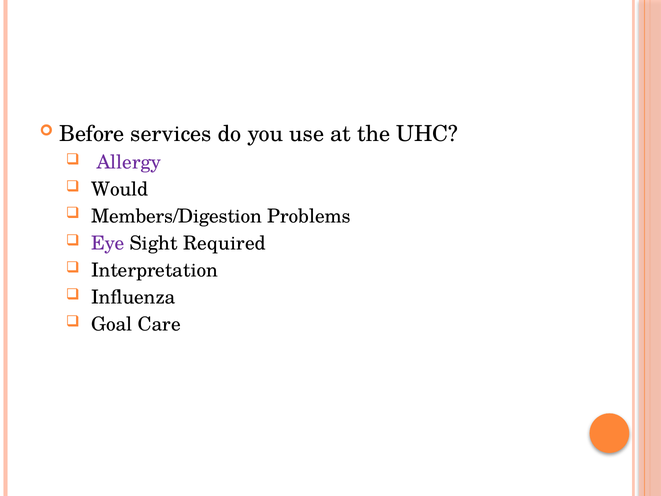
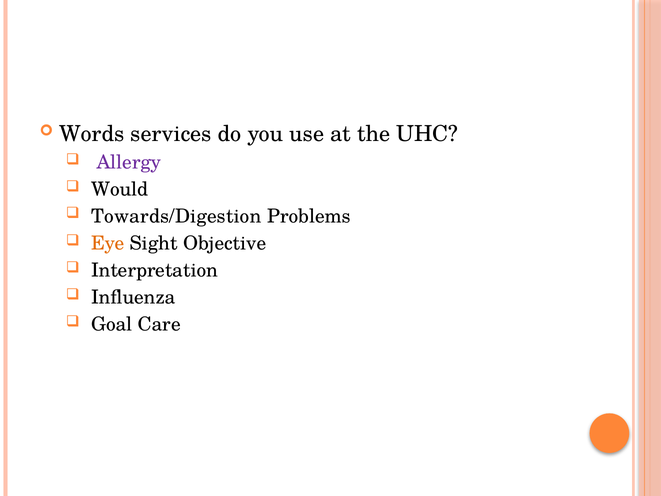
Before: Before -> Words (92, 134)
Members/Digestion: Members/Digestion -> Towards/Digestion (176, 216)
Eye colour: purple -> orange (108, 243)
Required: Required -> Objective (225, 243)
